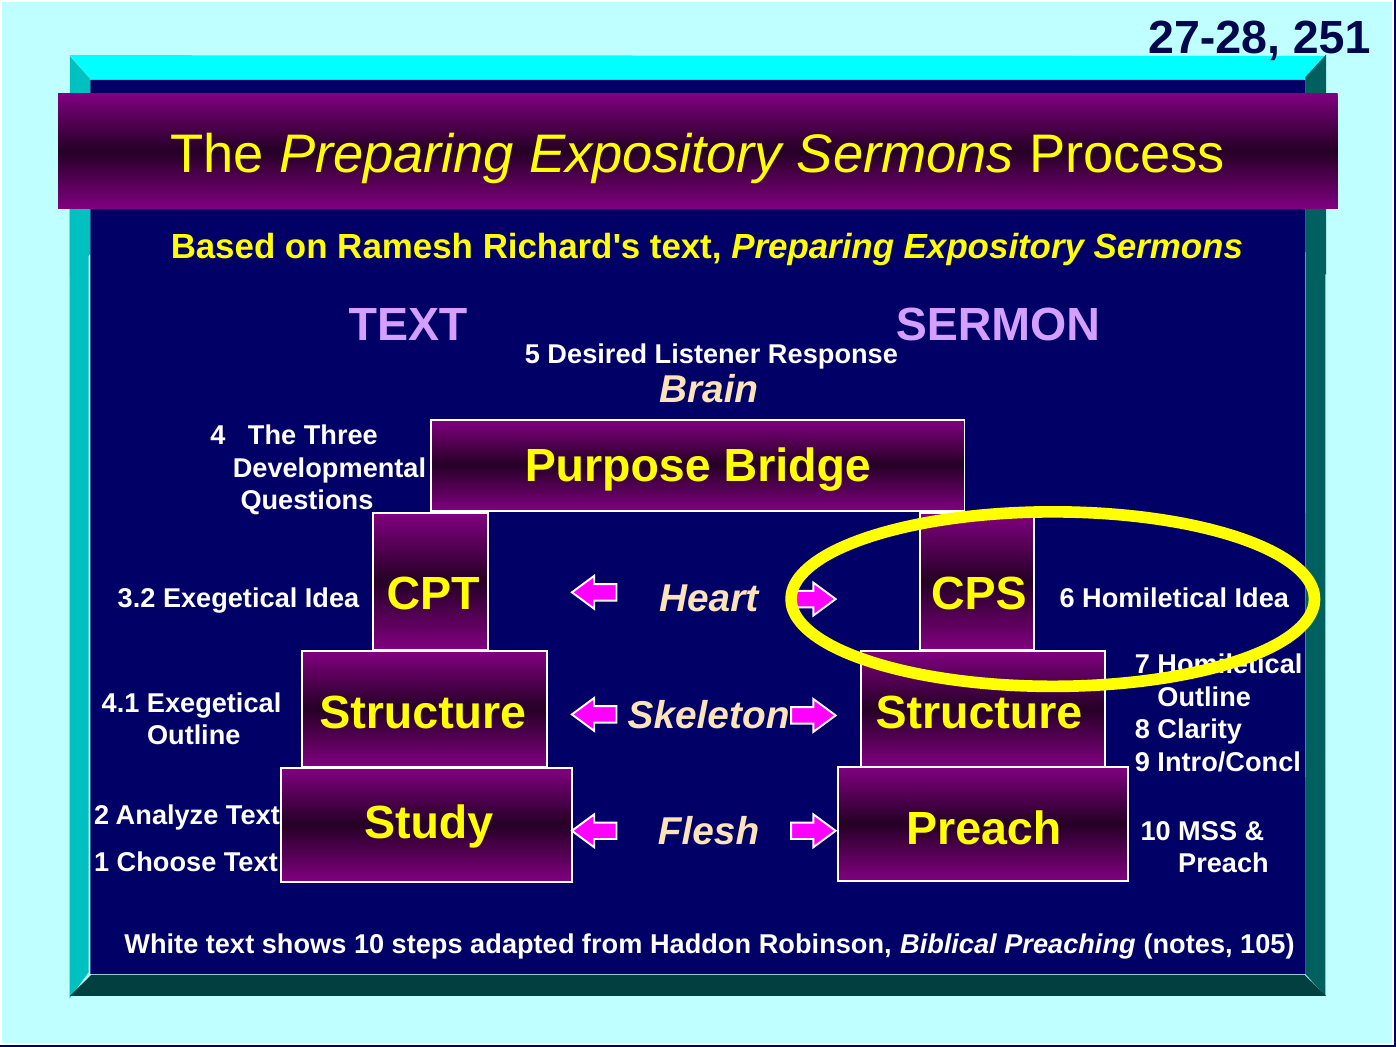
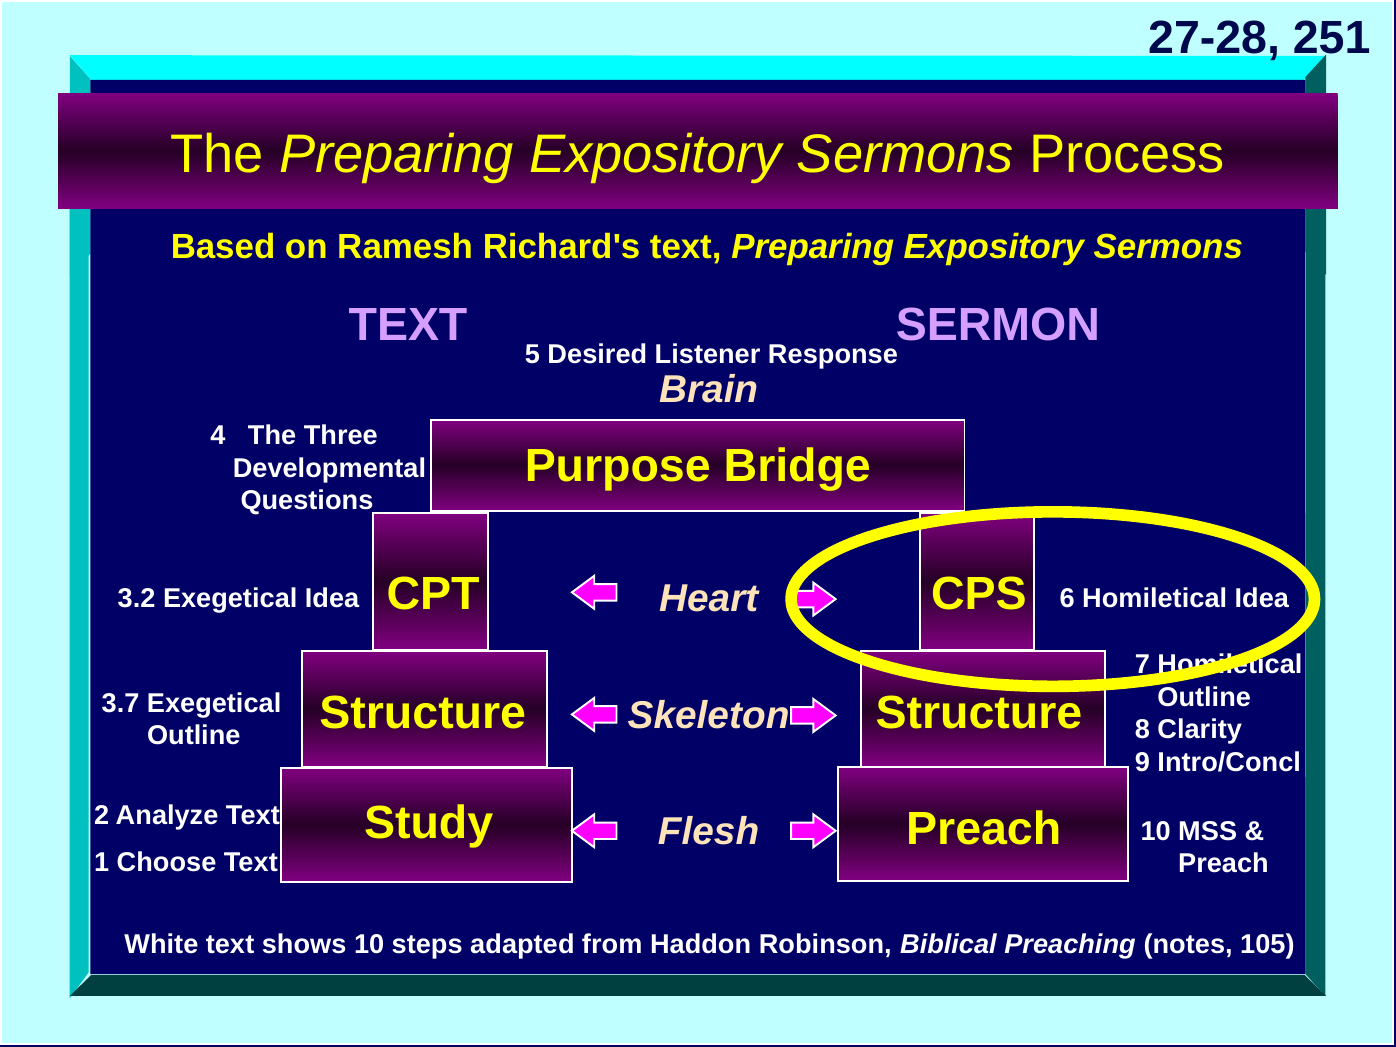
4.1: 4.1 -> 3.7 (121, 703)
